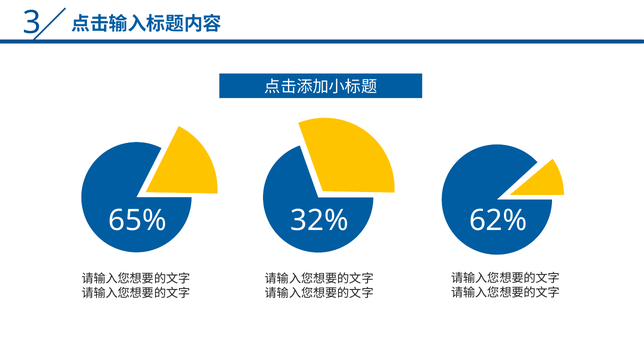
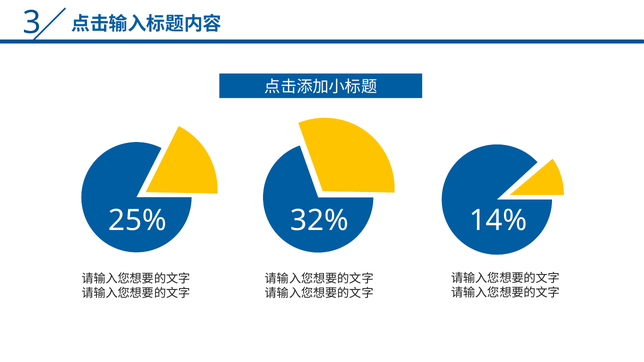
65%: 65% -> 25% (137, 221)
62%: 62% -> 14% (498, 221)
